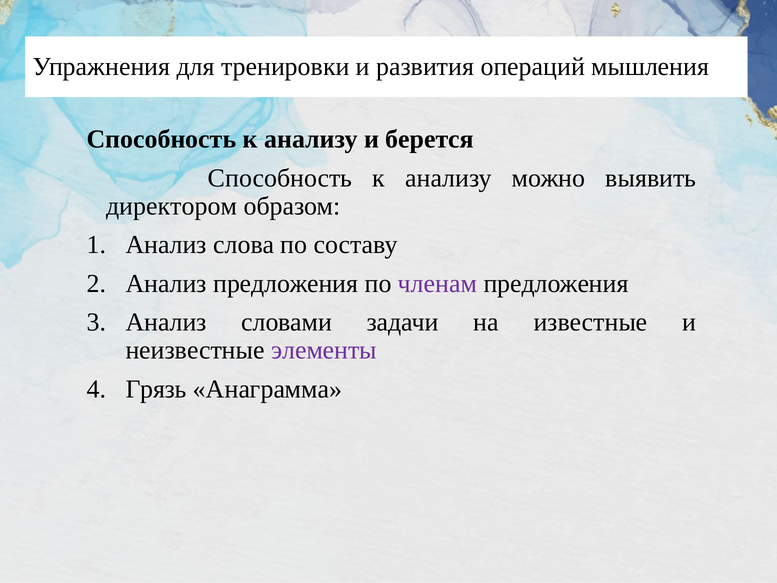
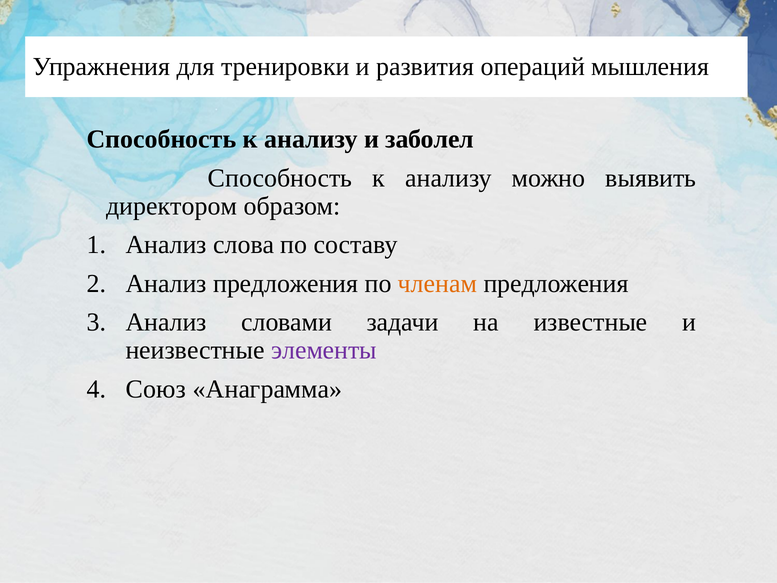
берется: берется -> заболел (430, 139)
членам colour: purple -> orange (438, 283)
Грязь: Грязь -> Союз (156, 389)
